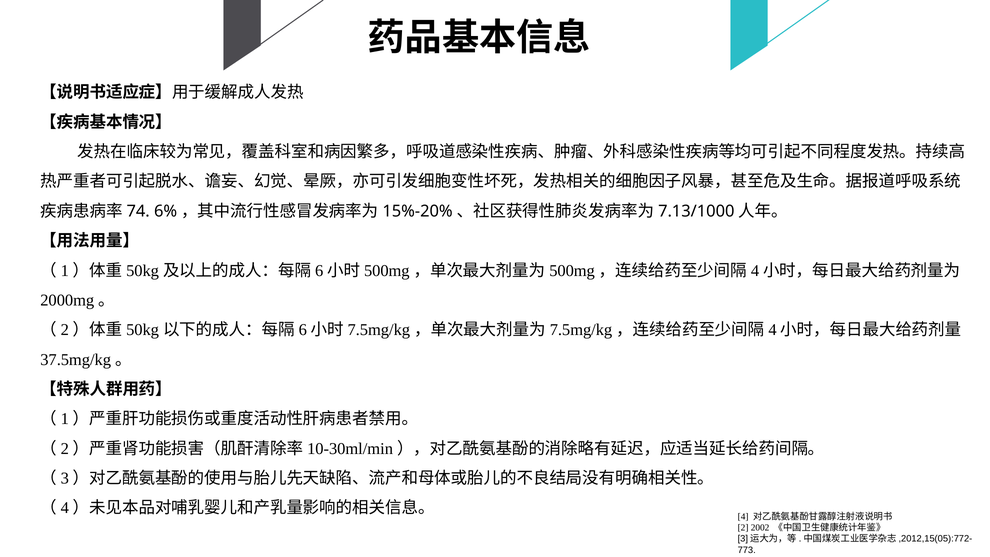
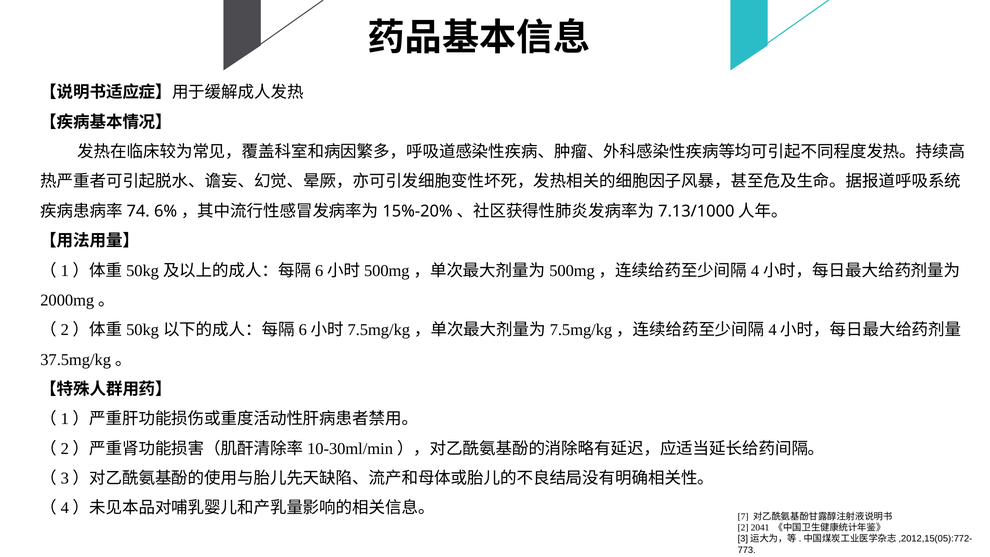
4: 4 -> 7 (743, 516)
2002: 2002 -> 2041 (760, 528)
